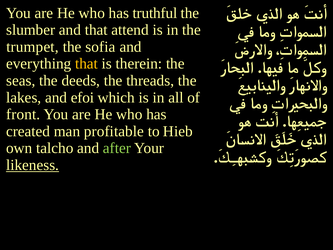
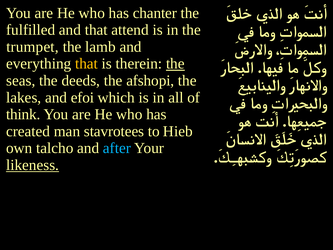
truthful: truthful -> chanter (155, 13)
slumber: slumber -> fulfilled (31, 30)
sofia: sofia -> lamb (100, 47)
the underline: none -> present (175, 64)
threads: threads -> afshopi (150, 80)
front: front -> think (23, 114)
profitable: profitable -> stavrotees (114, 131)
after colour: light green -> light blue (117, 148)
